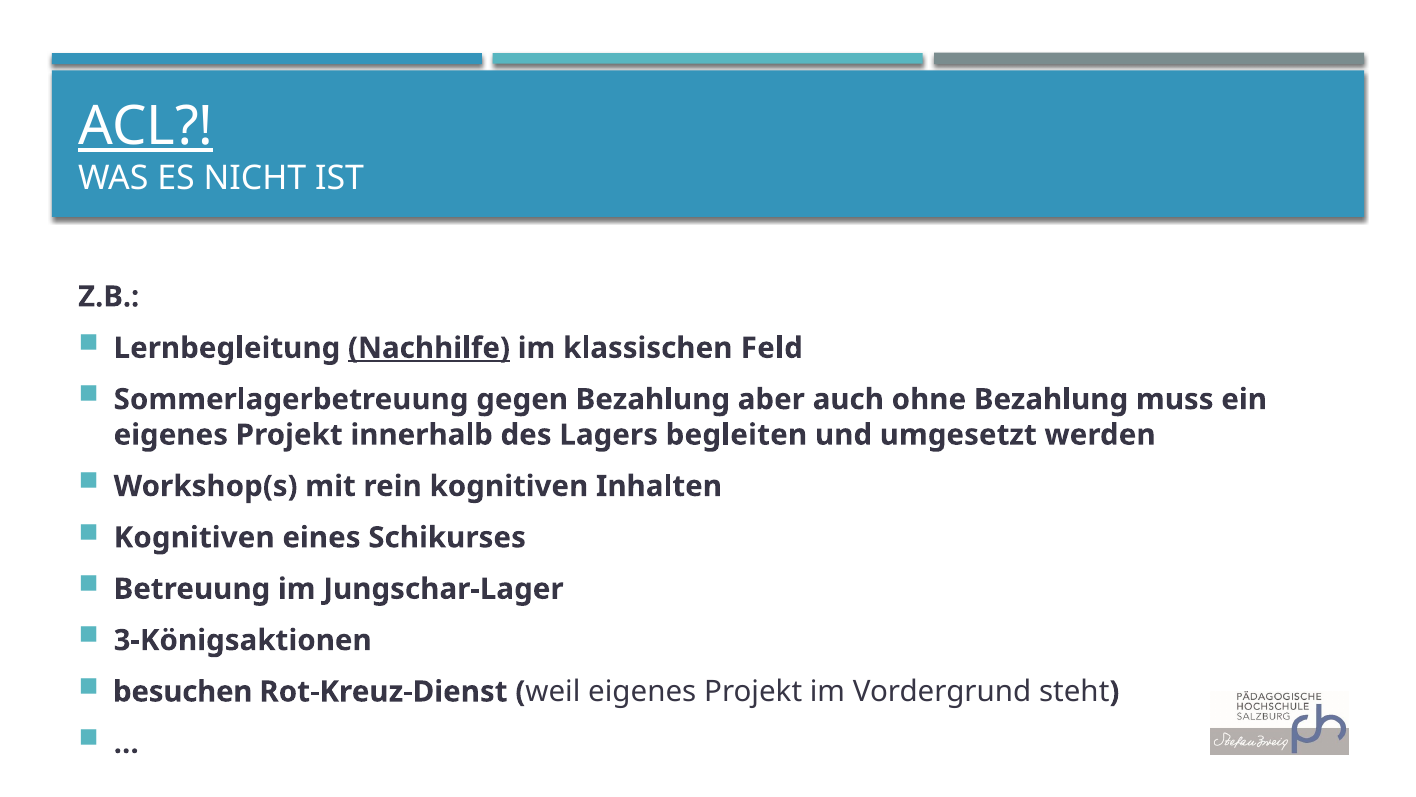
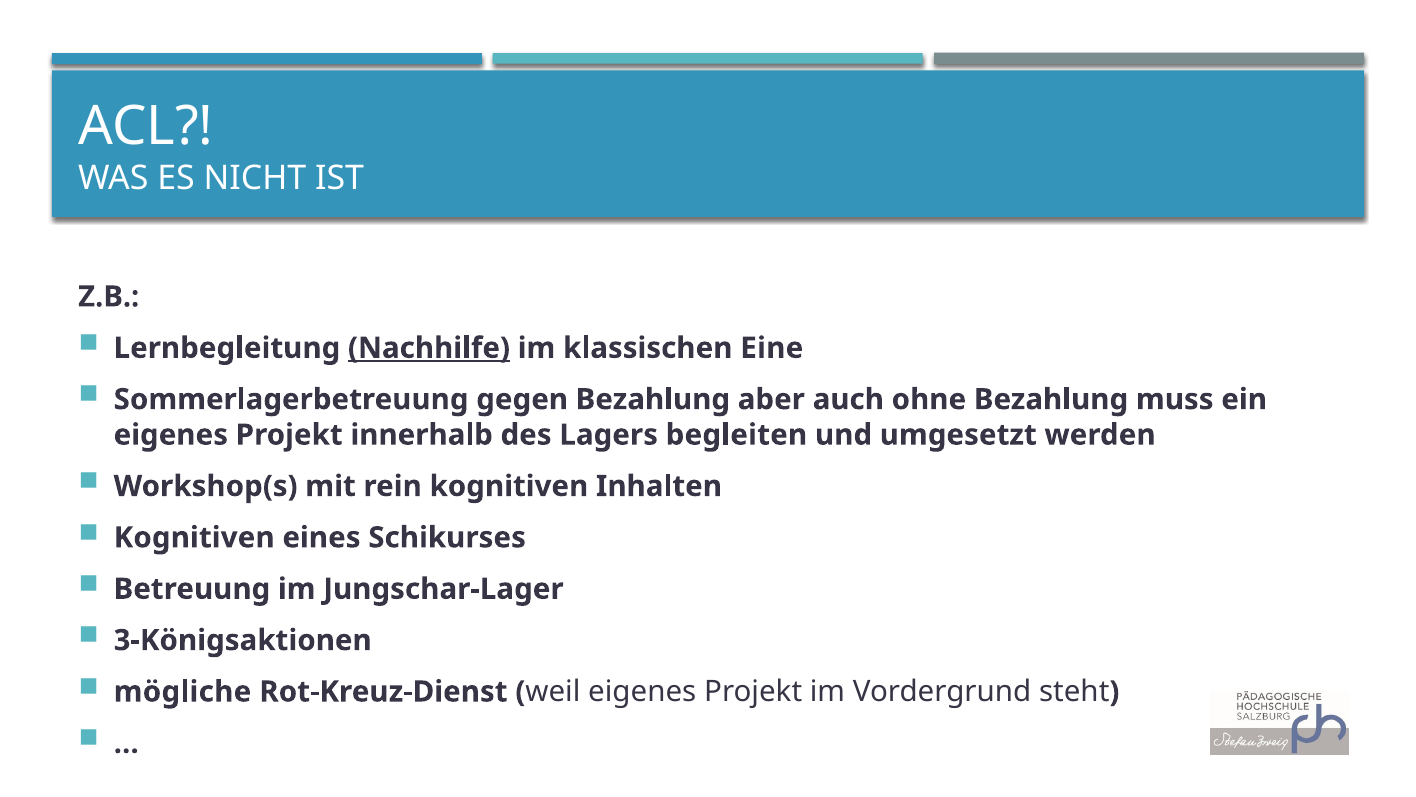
ACL underline: present -> none (146, 127)
Feld: Feld -> Eine (772, 348)
besuchen: besuchen -> mögliche (182, 691)
